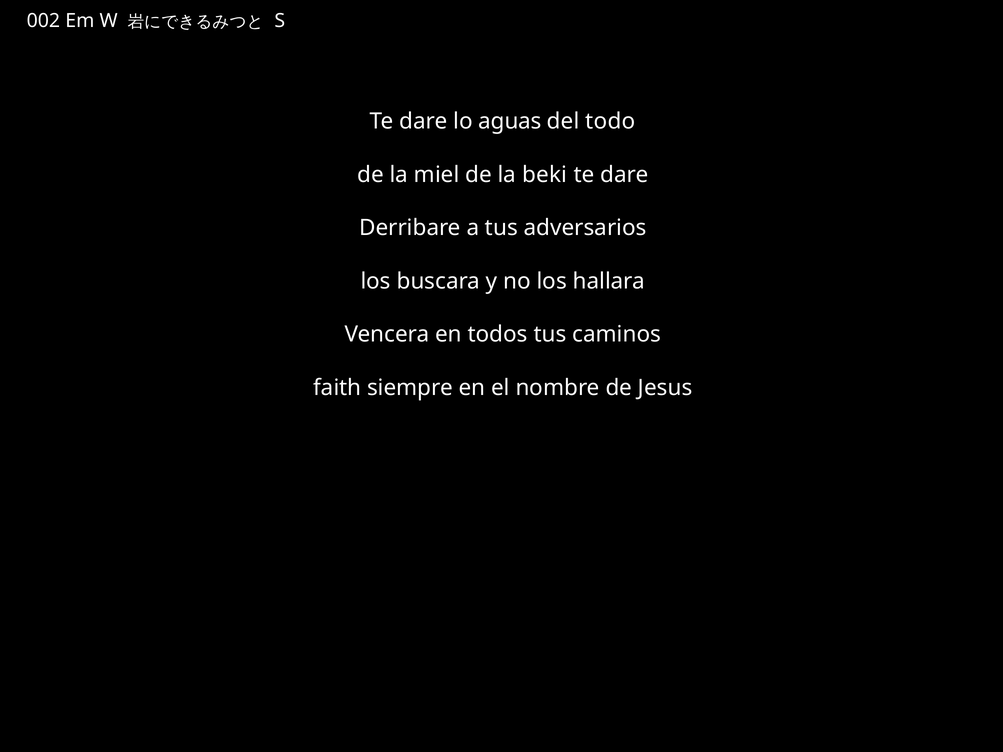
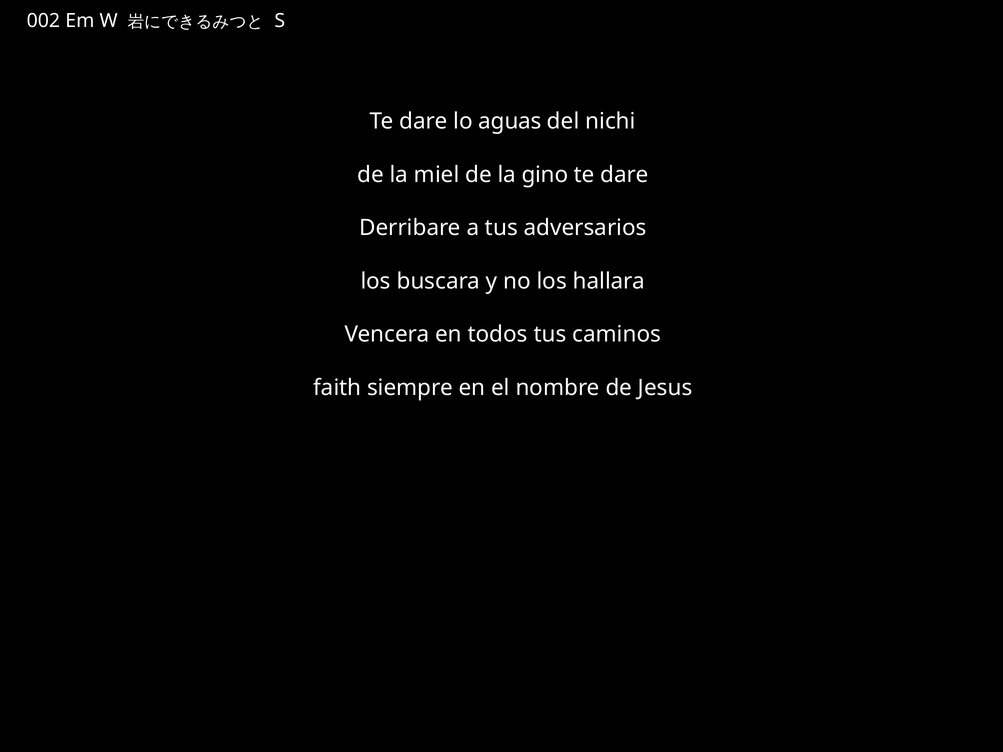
todo: todo -> nichi (610, 121)
beki: beki -> gino (545, 175)
